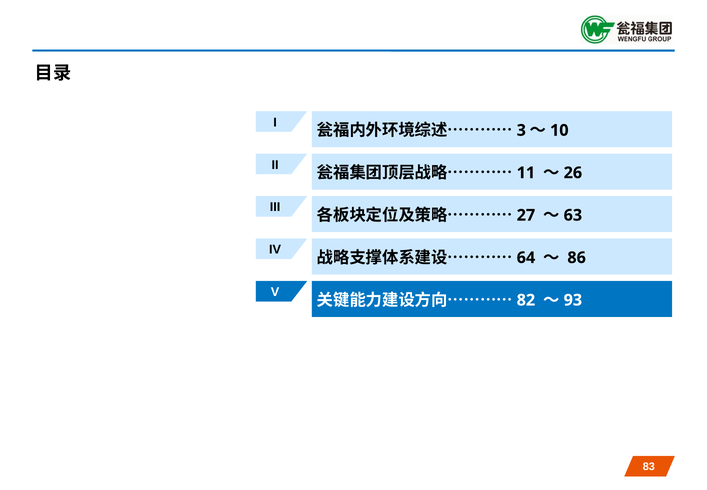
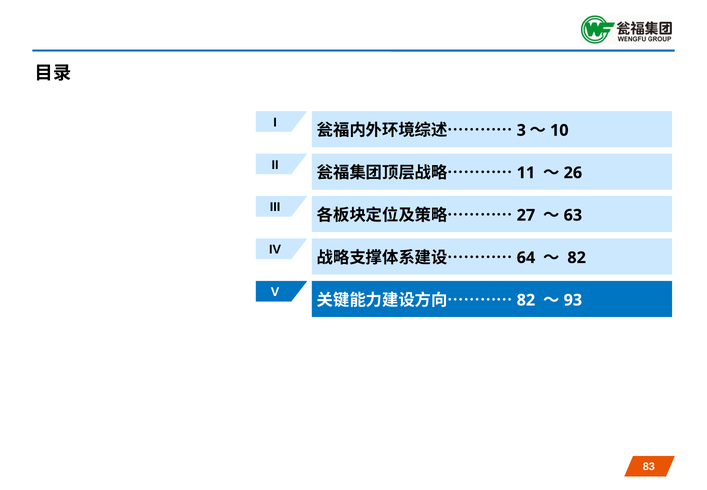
86: 86 -> 82 (577, 257)
